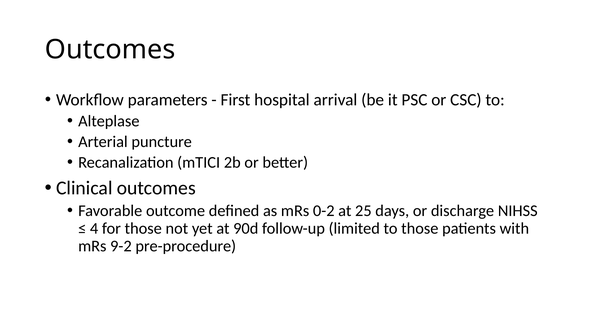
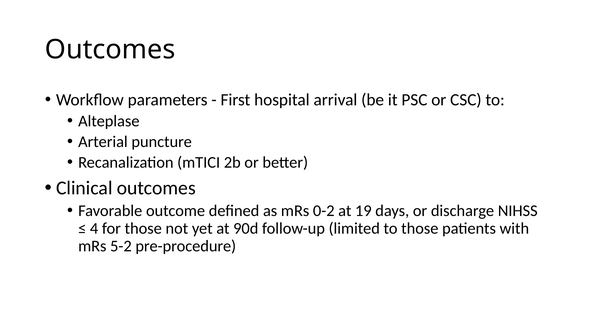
25: 25 -> 19 (363, 211)
9-2: 9-2 -> 5-2 (121, 246)
